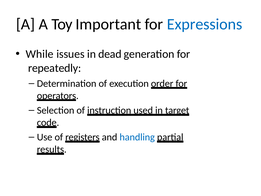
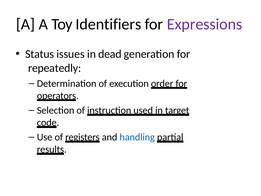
Important: Important -> Identifiers (108, 24)
Expressions colour: blue -> purple (205, 24)
While: While -> Status (40, 54)
